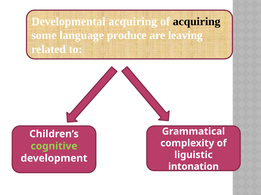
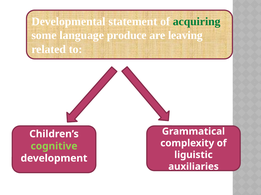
Developmental acquiring: acquiring -> statement (133, 22)
acquiring colour: black -> green (197, 22)
intonation: intonation -> auxiliaries (193, 167)
